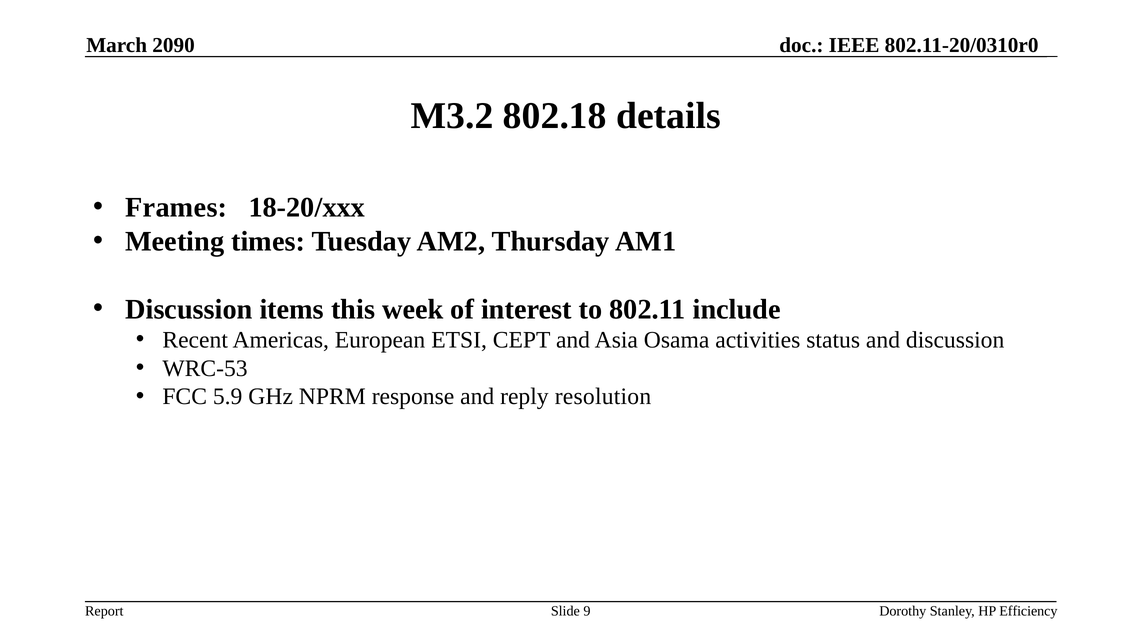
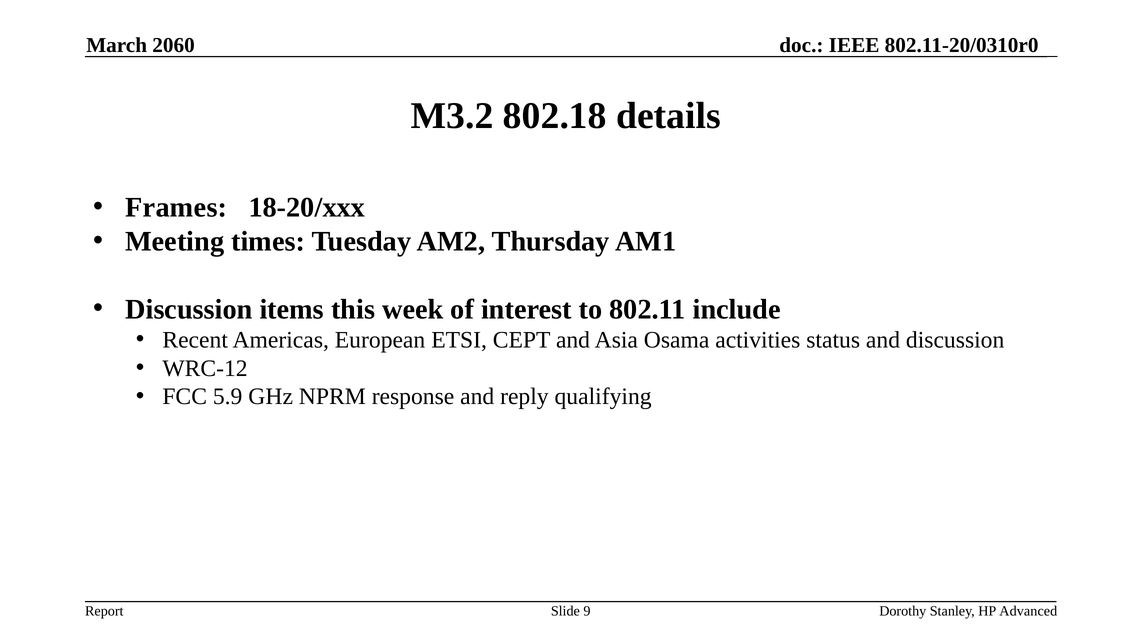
2090: 2090 -> 2060 (174, 45)
WRC-53: WRC-53 -> WRC-12 (205, 368)
resolution: resolution -> qualifying (603, 396)
Efficiency: Efficiency -> Advanced (1028, 611)
